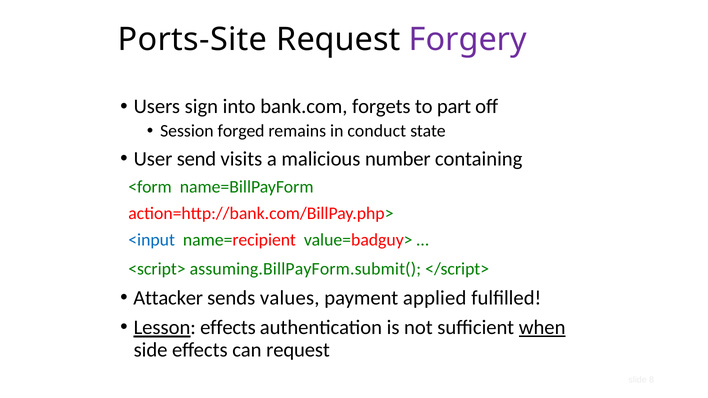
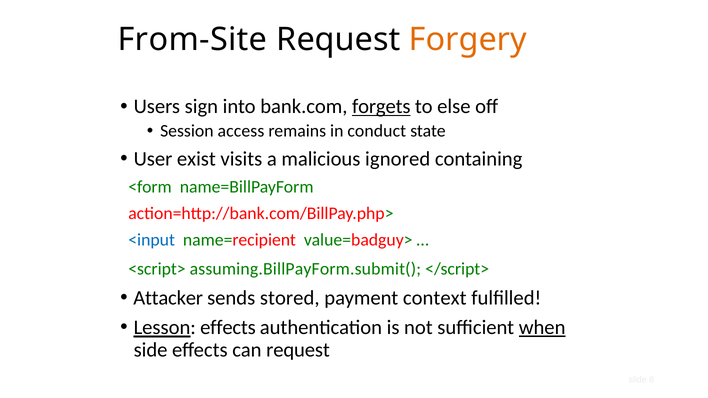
Ports-Site: Ports-Site -> From-Site (193, 40)
Forgery colour: purple -> orange (468, 40)
forgets underline: none -> present (381, 107)
part: part -> else (454, 107)
forged: forged -> access (241, 131)
send: send -> exist (196, 159)
number: number -> ignored (398, 159)
values: values -> stored (290, 298)
applied: applied -> context (435, 298)
